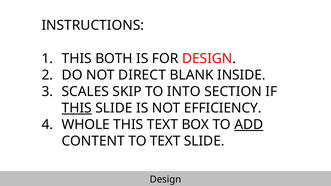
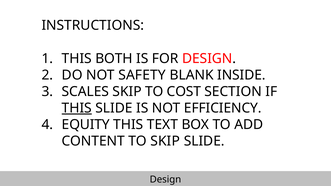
DIRECT: DIRECT -> SAFETY (142, 75)
INTO: INTO -> COST (184, 92)
WHOLE: WHOLE -> EQUITY (86, 125)
ADD underline: present -> none (249, 125)
TO TEXT: TEXT -> SKIP (165, 141)
